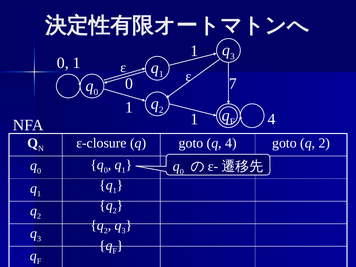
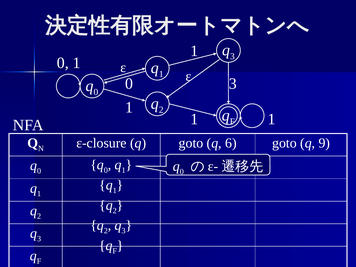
ε 7: 7 -> 3 (233, 84)
4: 4 -> 1 (271, 119)
q 4: 4 -> 6 (231, 143)
goto q 2: 2 -> 9 (324, 143)
